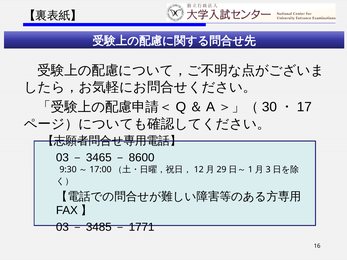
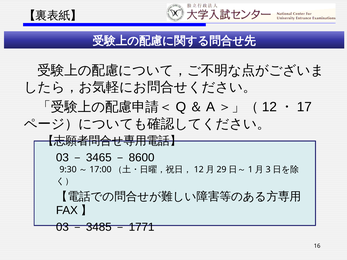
30: 30 -> 12 (269, 107)
